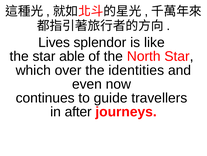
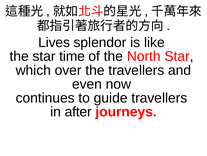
able: able -> time (72, 56)
the identities: identities -> travellers (136, 70)
